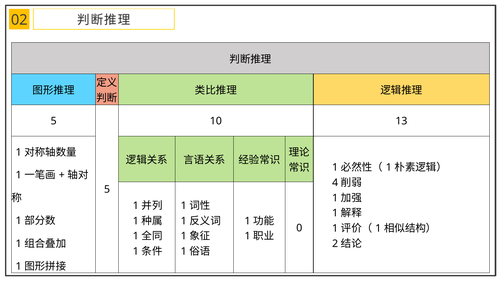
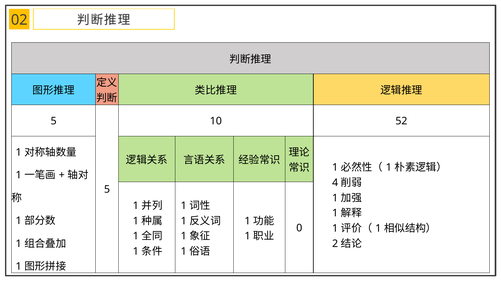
13: 13 -> 52 (401, 121)
